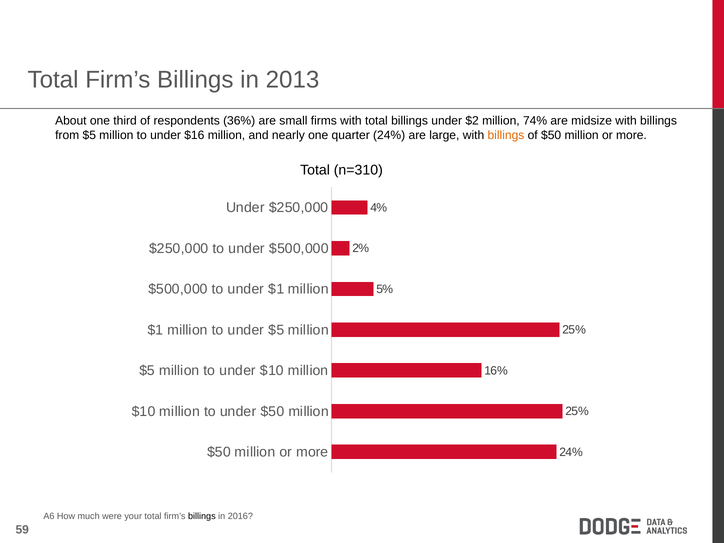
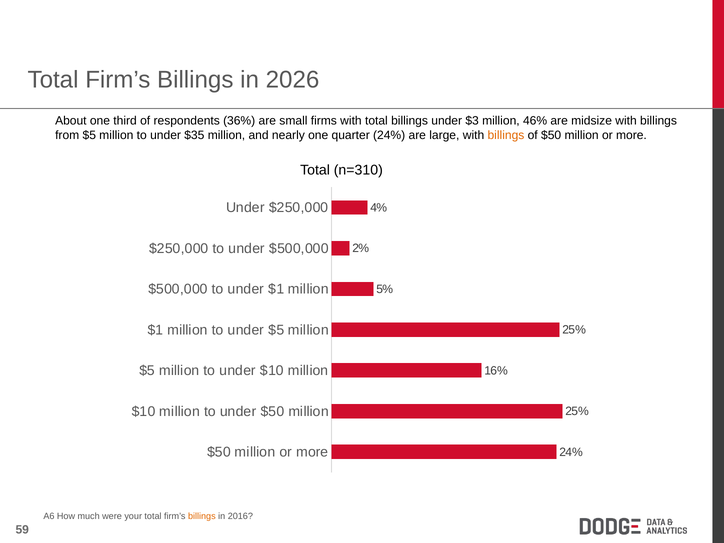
2013: 2013 -> 2026 (293, 80)
$2: $2 -> $3 (472, 121)
74%: 74% -> 46% (535, 121)
$16: $16 -> $35 (194, 135)
billings colour: black -> orange (202, 516)
